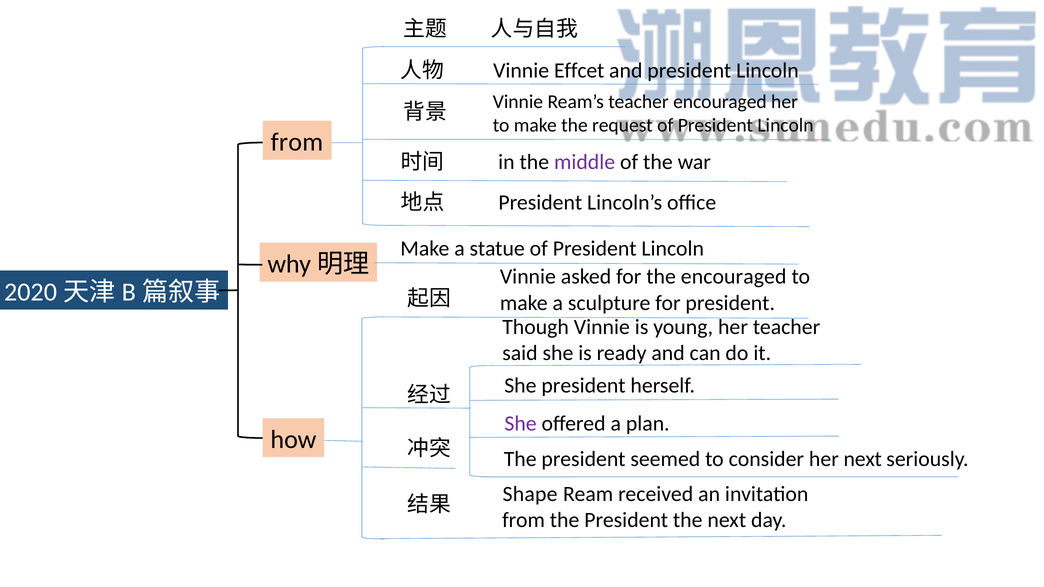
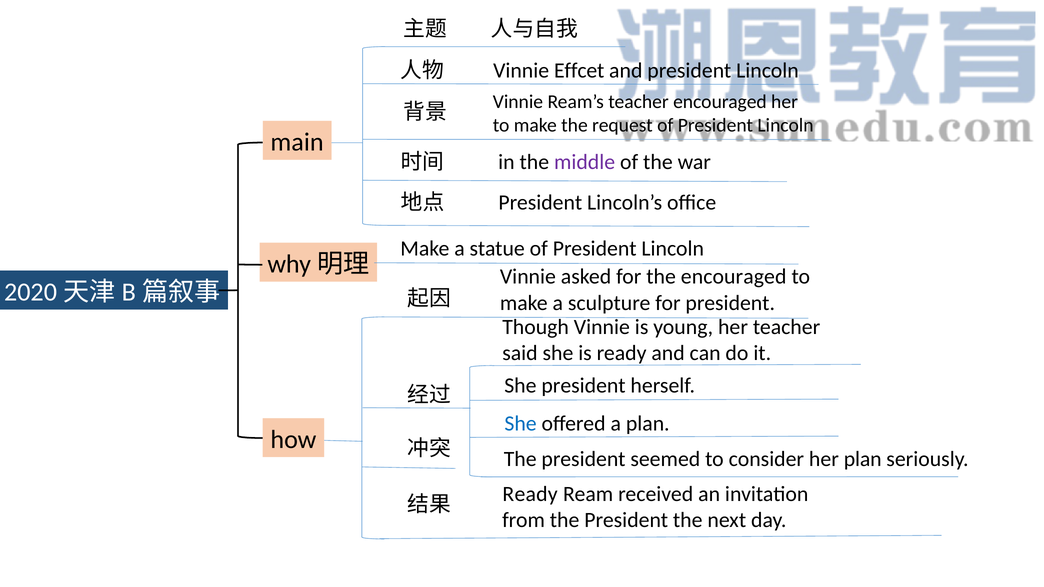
from: from -> main (297, 142)
She colour: purple -> blue (521, 424)
her next: next -> plan (863, 459)
Shape: Shape -> Ready (530, 494)
